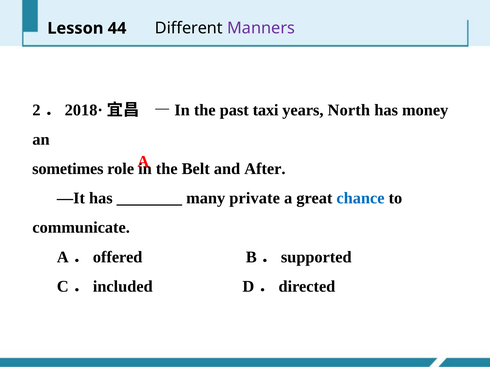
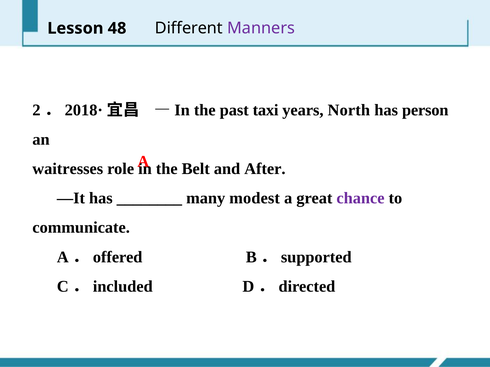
44: 44 -> 48 (117, 28)
money: money -> person (425, 110)
sometimes: sometimes -> waitresses (68, 169)
private: private -> modest (255, 199)
chance colour: blue -> purple (361, 199)
